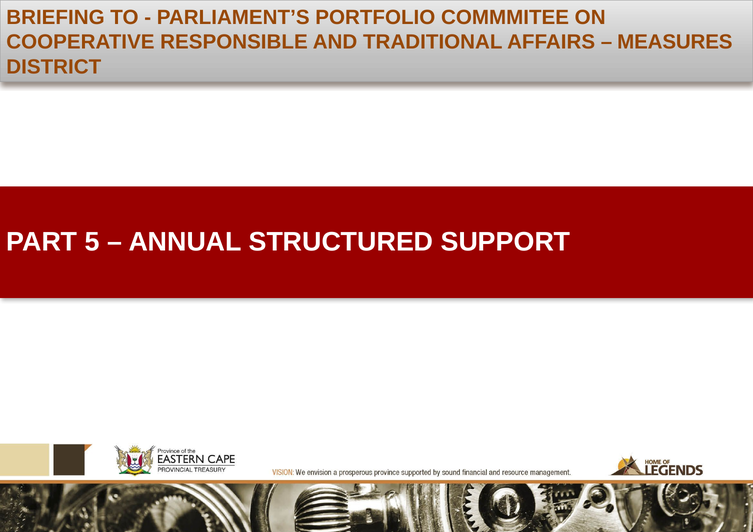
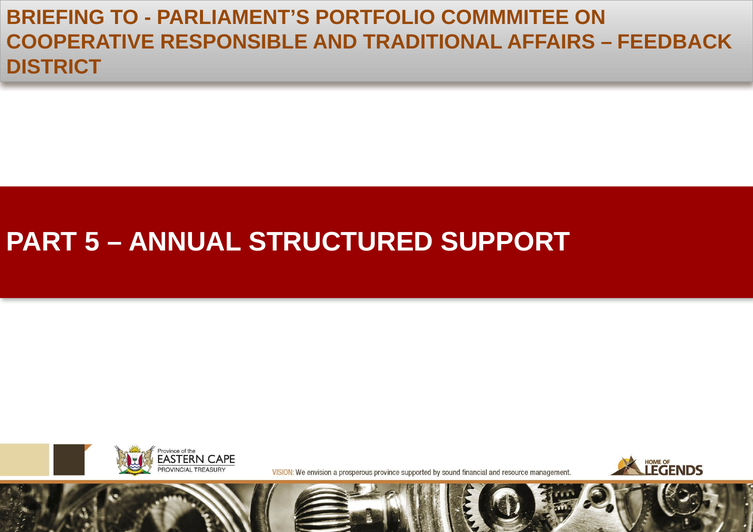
MEASURES: MEASURES -> FEEDBACK (675, 42)
